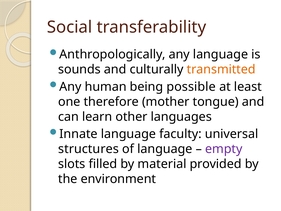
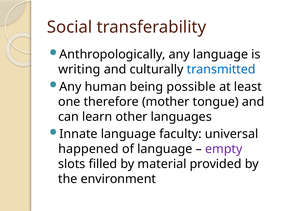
sounds: sounds -> writing (79, 69)
transmitted colour: orange -> blue (221, 69)
structures: structures -> happened (88, 149)
